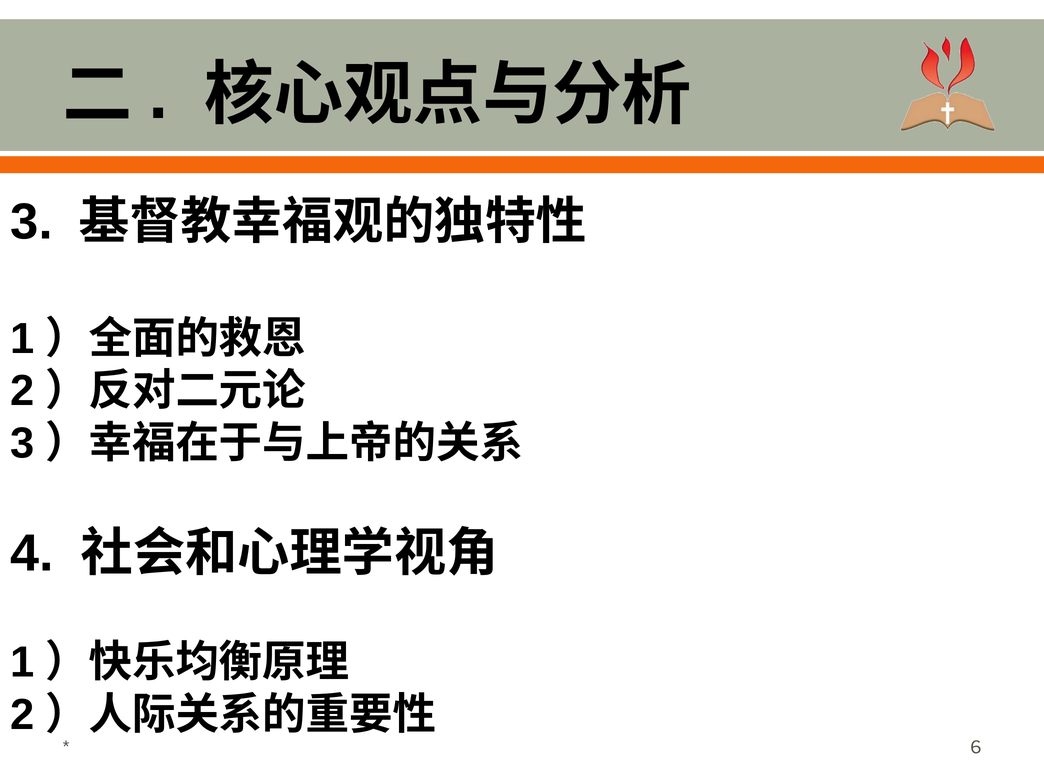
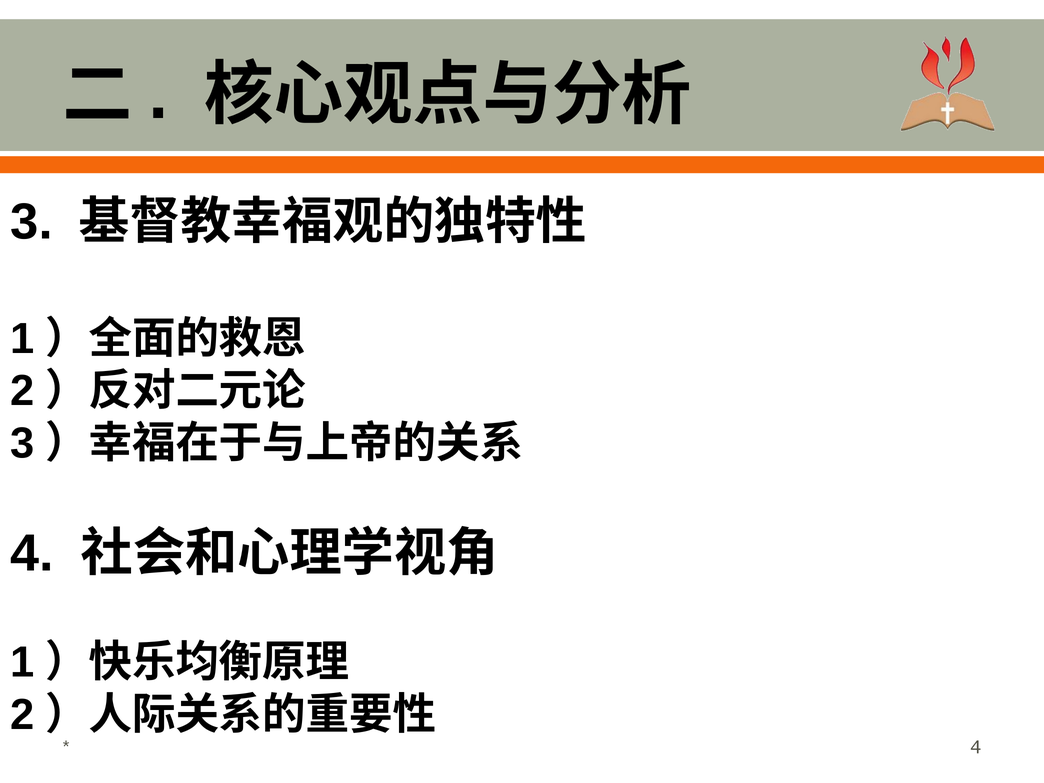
6: 6 -> 4 (976, 748)
